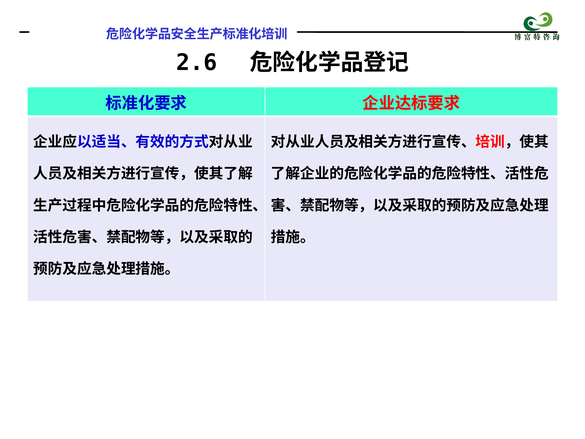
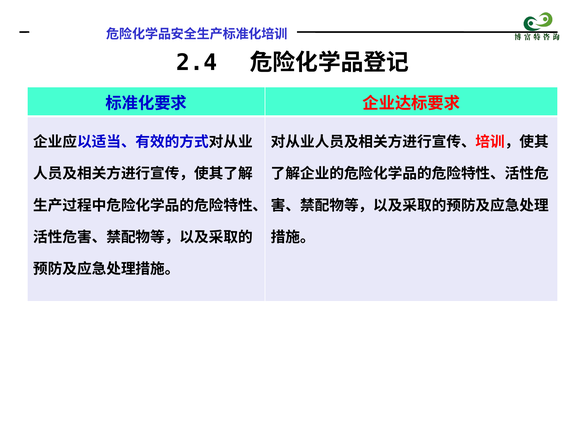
2.6: 2.6 -> 2.4 (197, 62)
